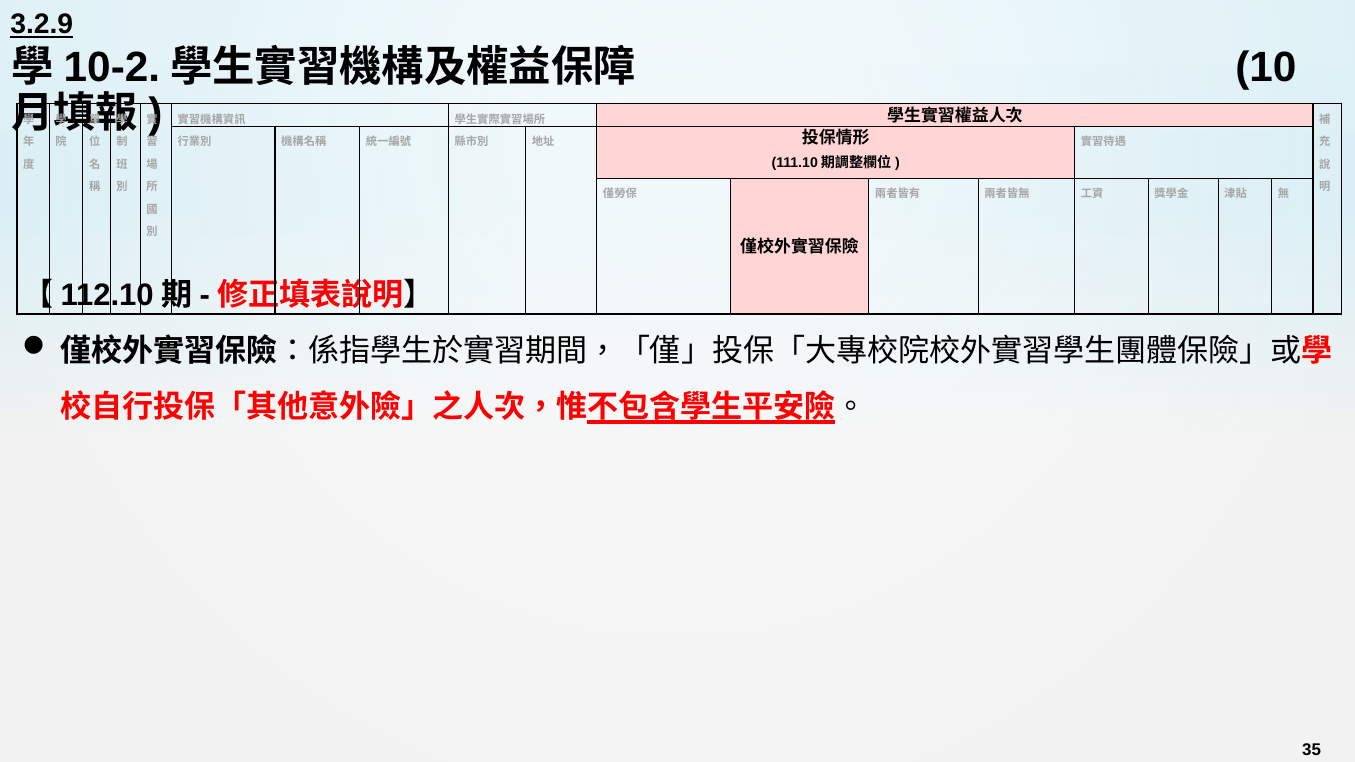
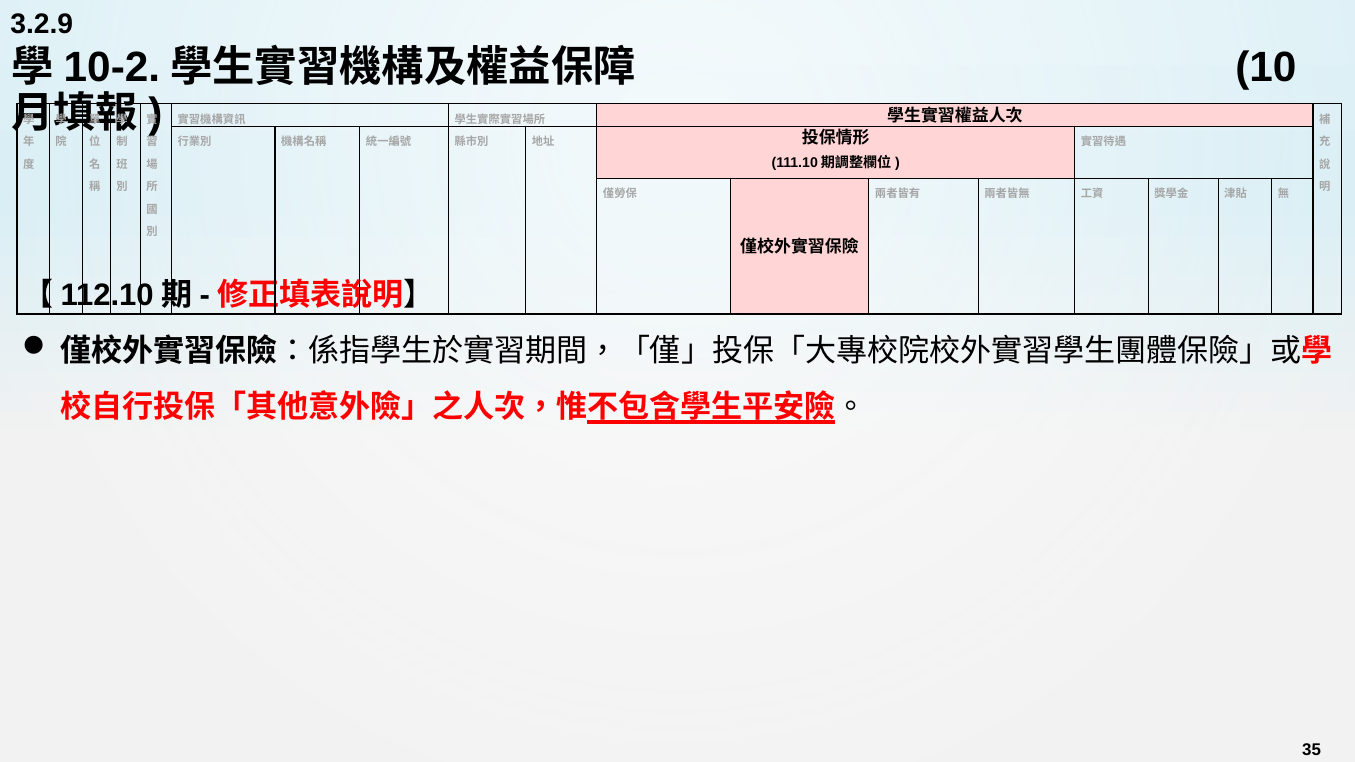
3.2.9 underline: present -> none (42, 25)
